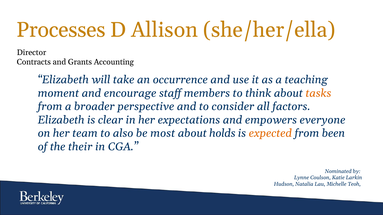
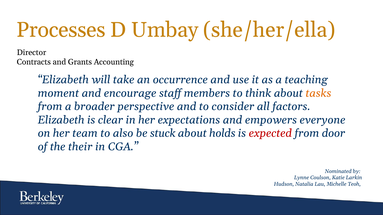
Allison: Allison -> Umbay (165, 30)
most: most -> stuck (163, 134)
expected colour: orange -> red (270, 134)
been: been -> door (333, 134)
